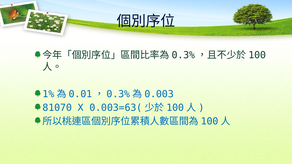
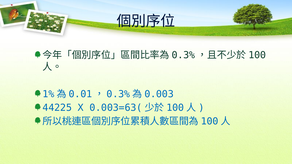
81070: 81070 -> 44225 (57, 108)
